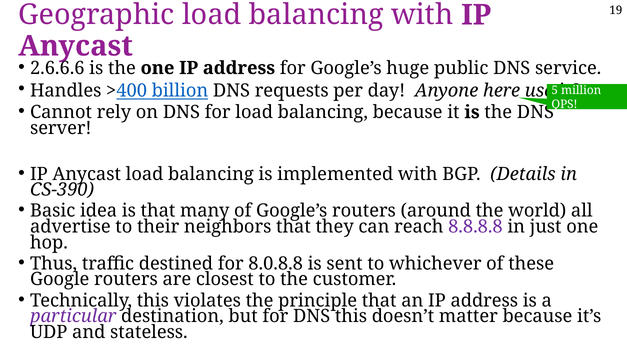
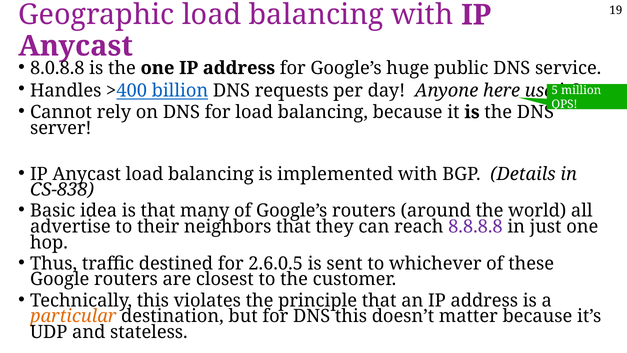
2.6.6.6: 2.6.6.6 -> 8.0.8.8 (57, 68)
CS-390: CS-390 -> CS-838 (62, 190)
8.0.8.8: 8.0.8.8 -> 2.6.0.5 (276, 263)
particular colour: purple -> orange (73, 316)
